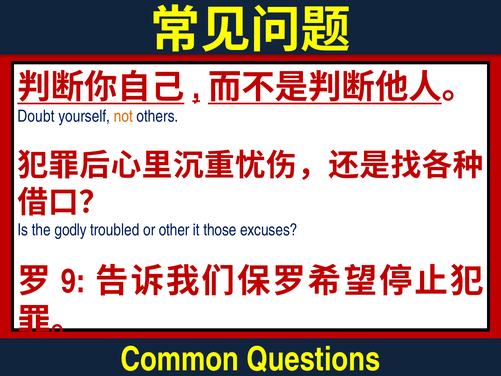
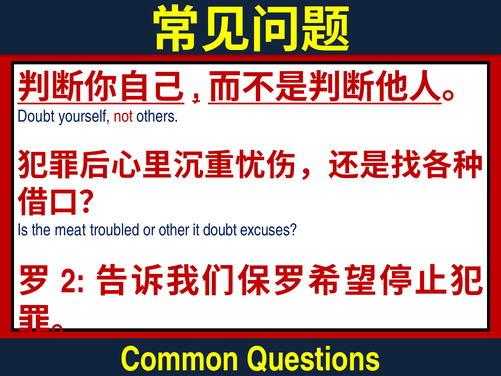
not colour: orange -> red (123, 116)
godly: godly -> meat (70, 230)
it those: those -> doubt (220, 230)
9: 9 -> 2 (73, 281)
